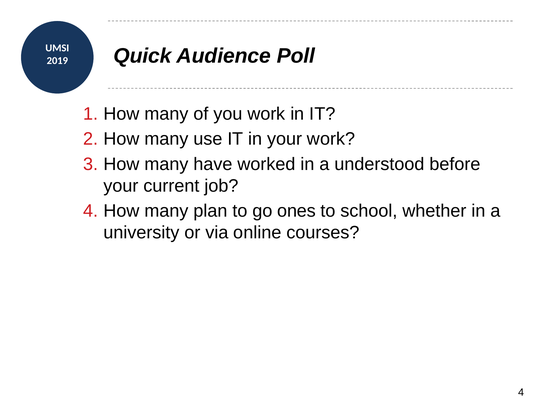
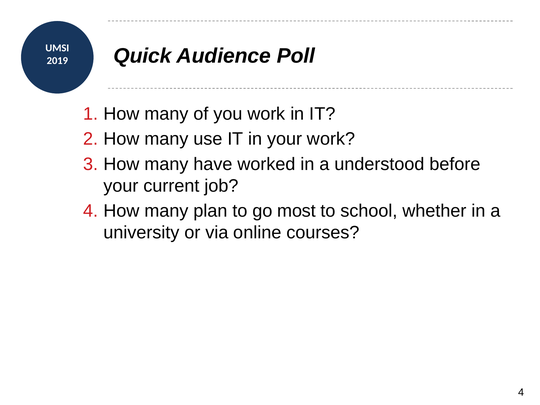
ones: ones -> most (296, 211)
